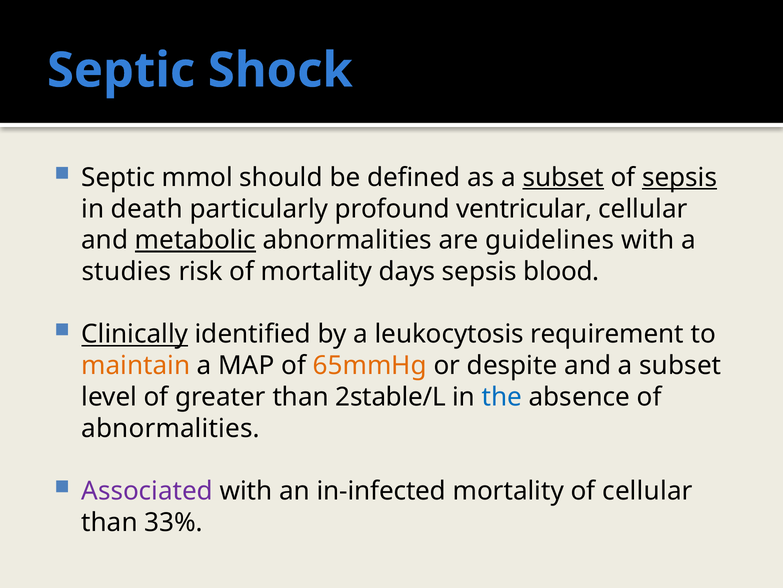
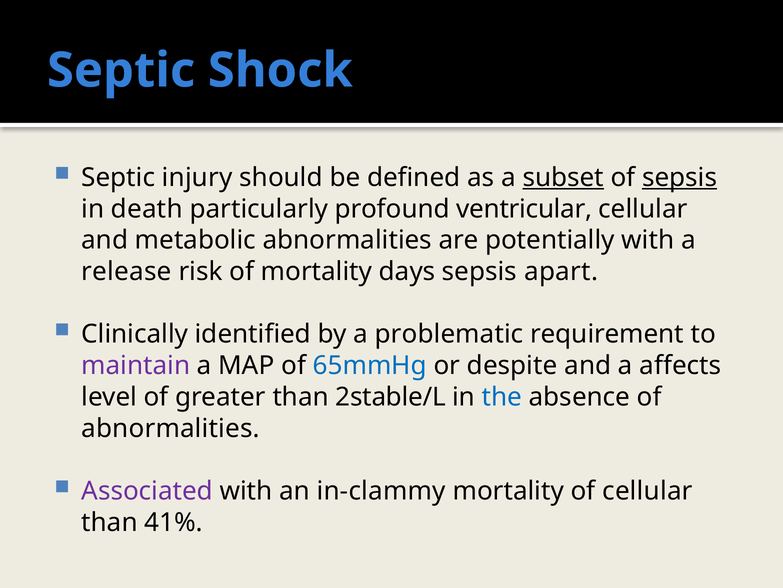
mmol: mmol -> injury (197, 177)
metabolic underline: present -> none (195, 240)
guidelines: guidelines -> potentially (550, 240)
studies: studies -> release (126, 271)
blood: blood -> apart (561, 271)
Clinically underline: present -> none (135, 334)
leukocytosis: leukocytosis -> problematic (449, 334)
maintain colour: orange -> purple (136, 365)
65mmHg colour: orange -> blue (370, 365)
and a subset: subset -> affects (680, 365)
in-infected: in-infected -> in-clammy (381, 490)
33%: 33% -> 41% (174, 522)
